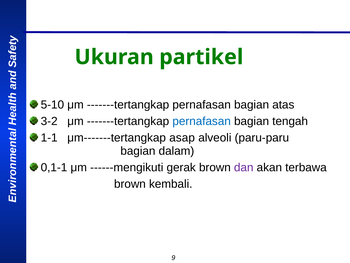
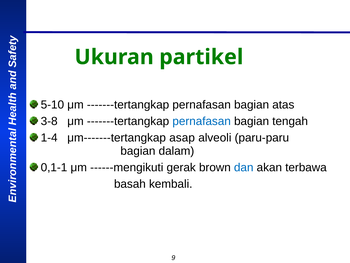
3-2: 3-2 -> 3-8 (49, 121)
1-1: 1-1 -> 1-4 (49, 138)
dan colour: purple -> blue (244, 167)
brown: brown -> basah (130, 184)
